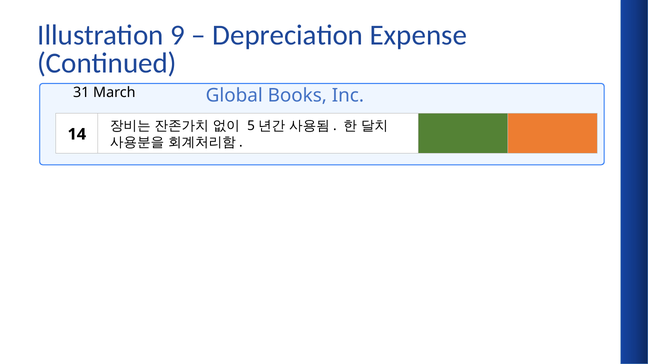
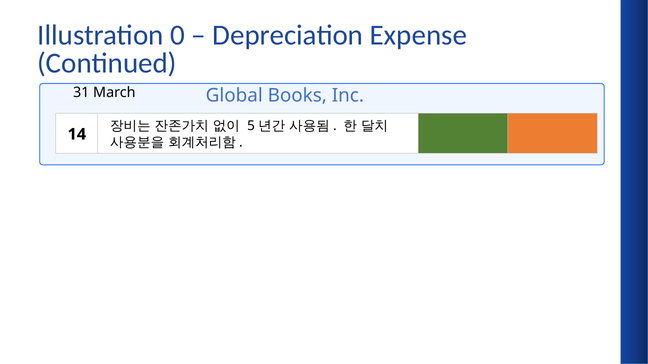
9: 9 -> 0 (178, 35)
